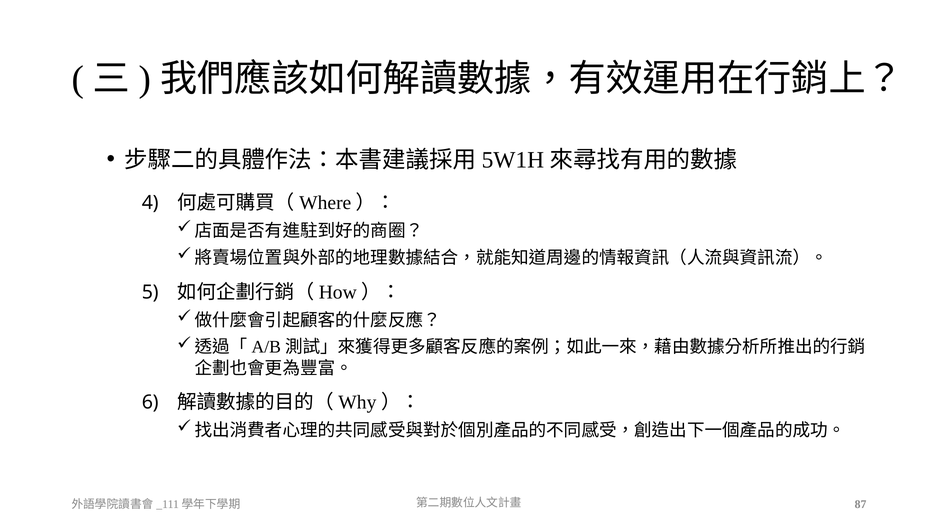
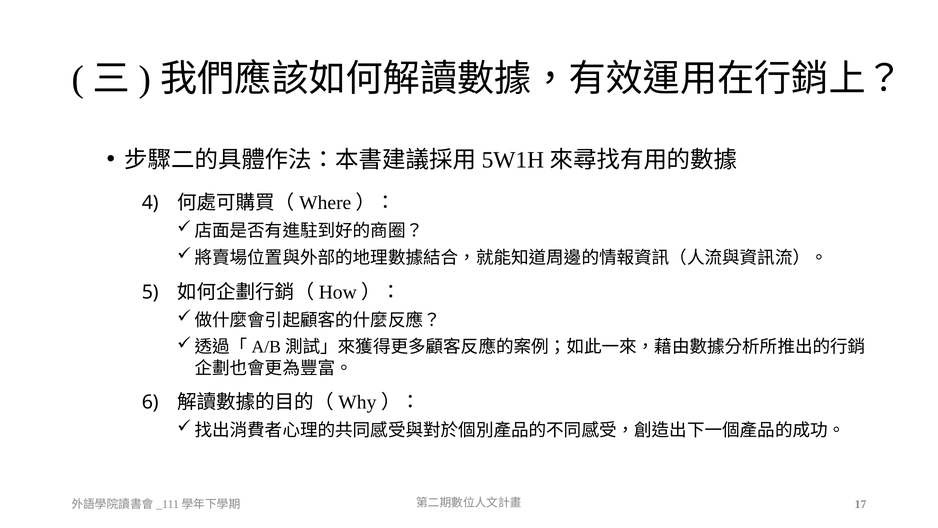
87: 87 -> 17 (861, 504)
